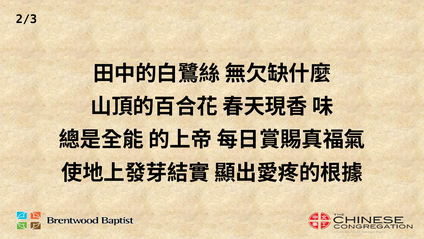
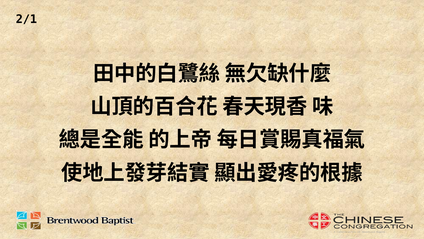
2/3: 2/3 -> 2/1 (26, 19)
